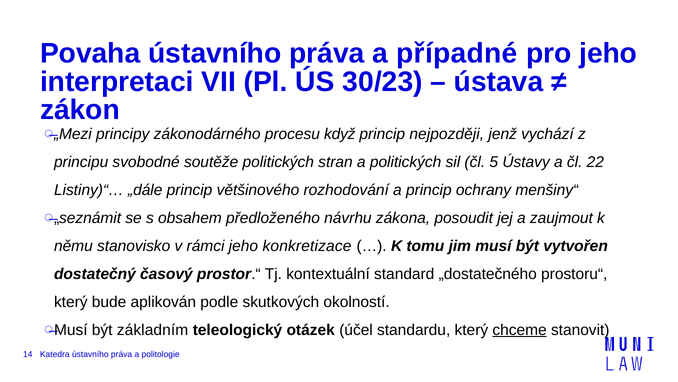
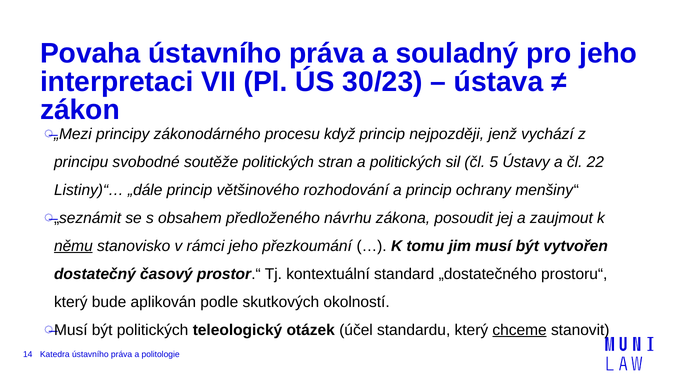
případné: případné -> souladný (457, 53)
němu underline: none -> present (73, 246)
konkretizace: konkretizace -> přezkoumání (307, 246)
být základním: základním -> politických (153, 329)
